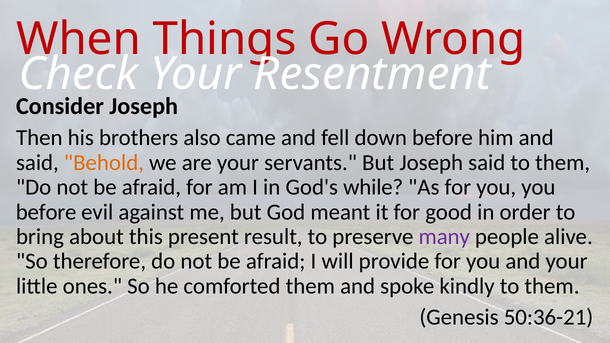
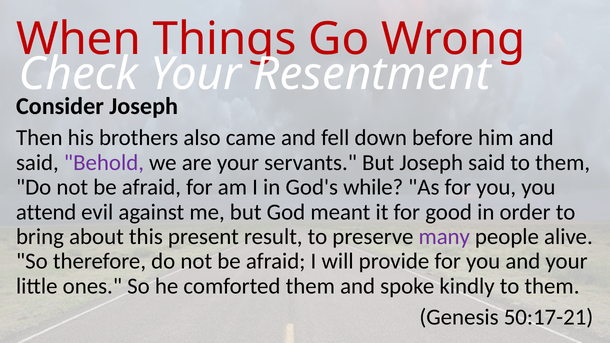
Behold colour: orange -> purple (104, 163)
before: before -> attend (46, 212)
50:36-21: 50:36-21 -> 50:17-21 (549, 317)
